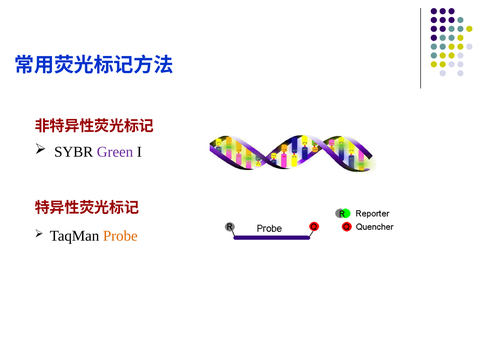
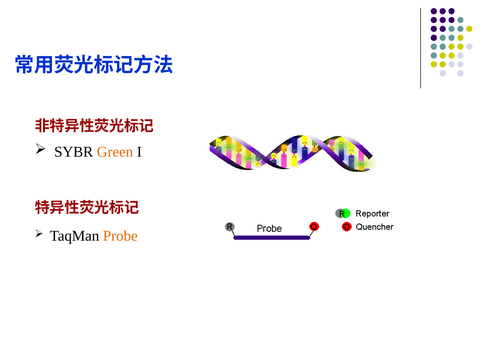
Green colour: purple -> orange (115, 152)
